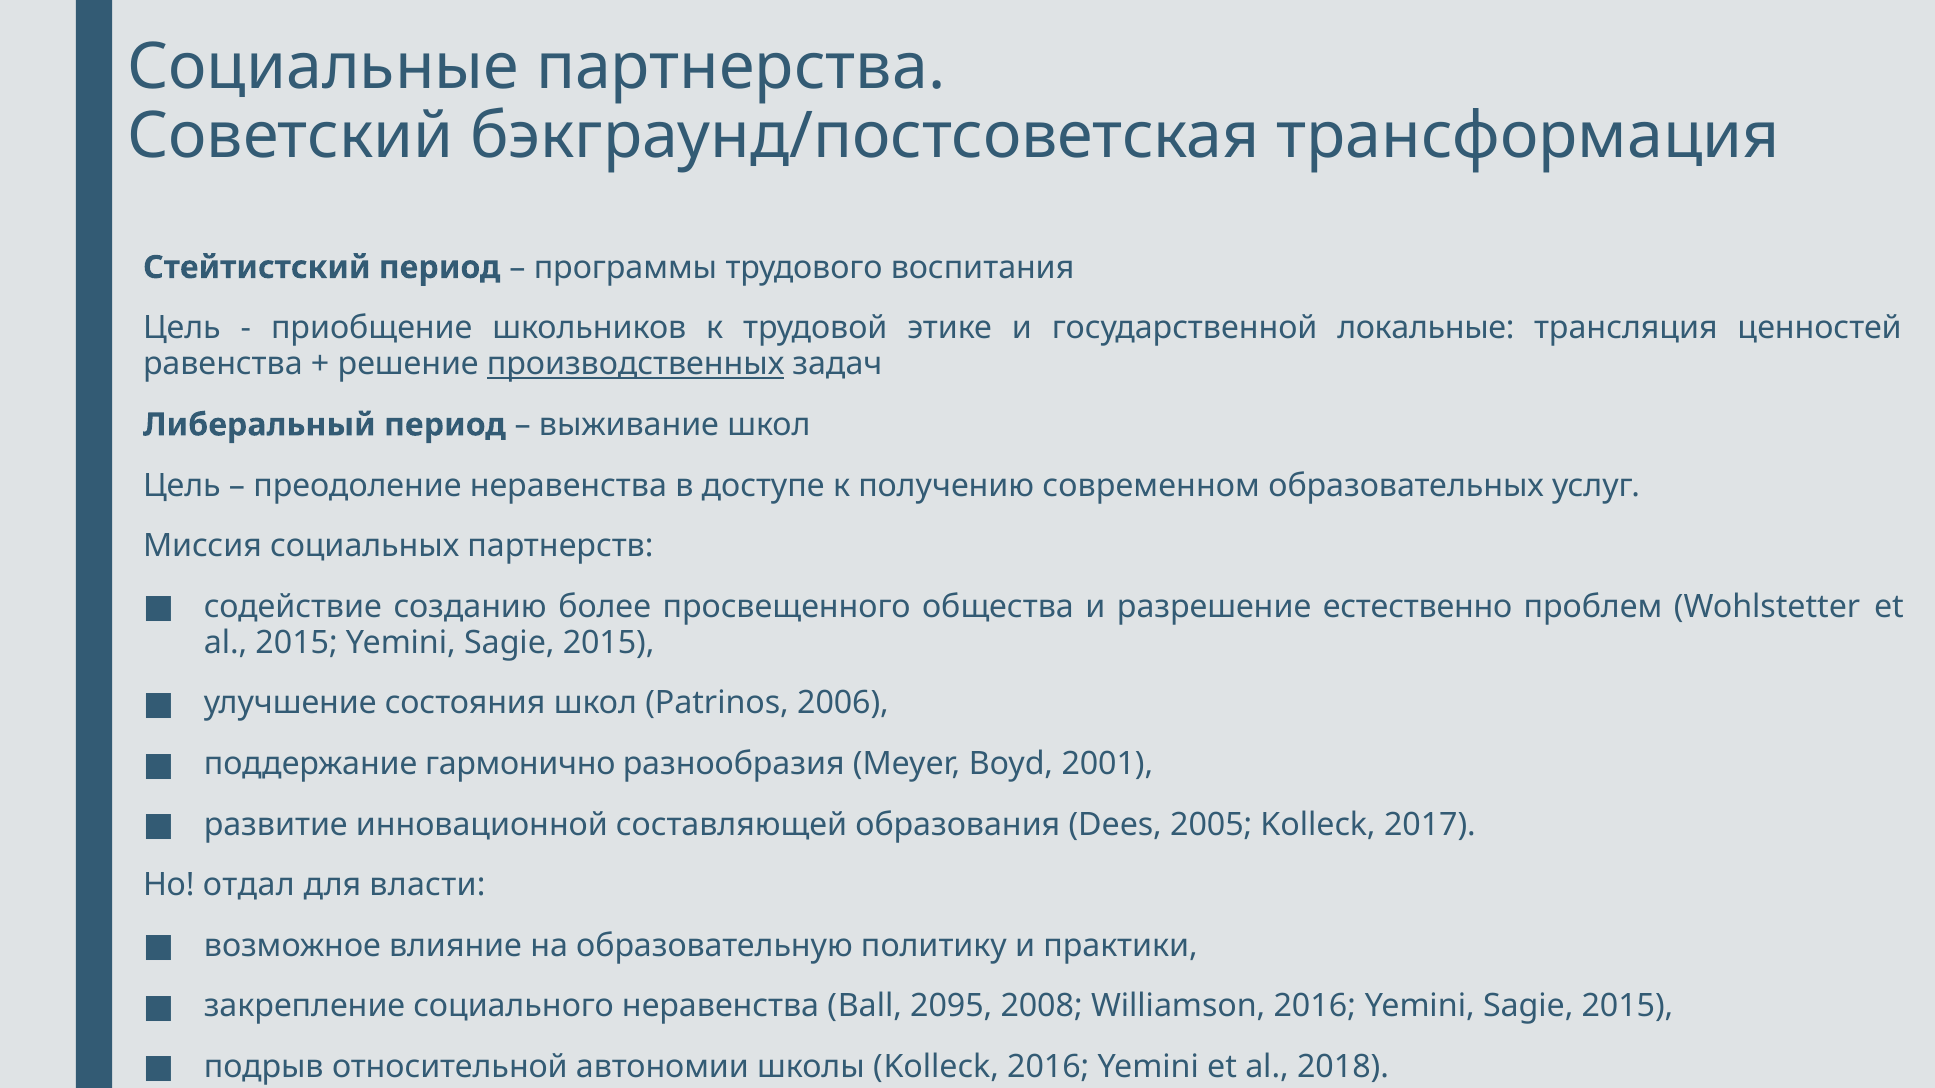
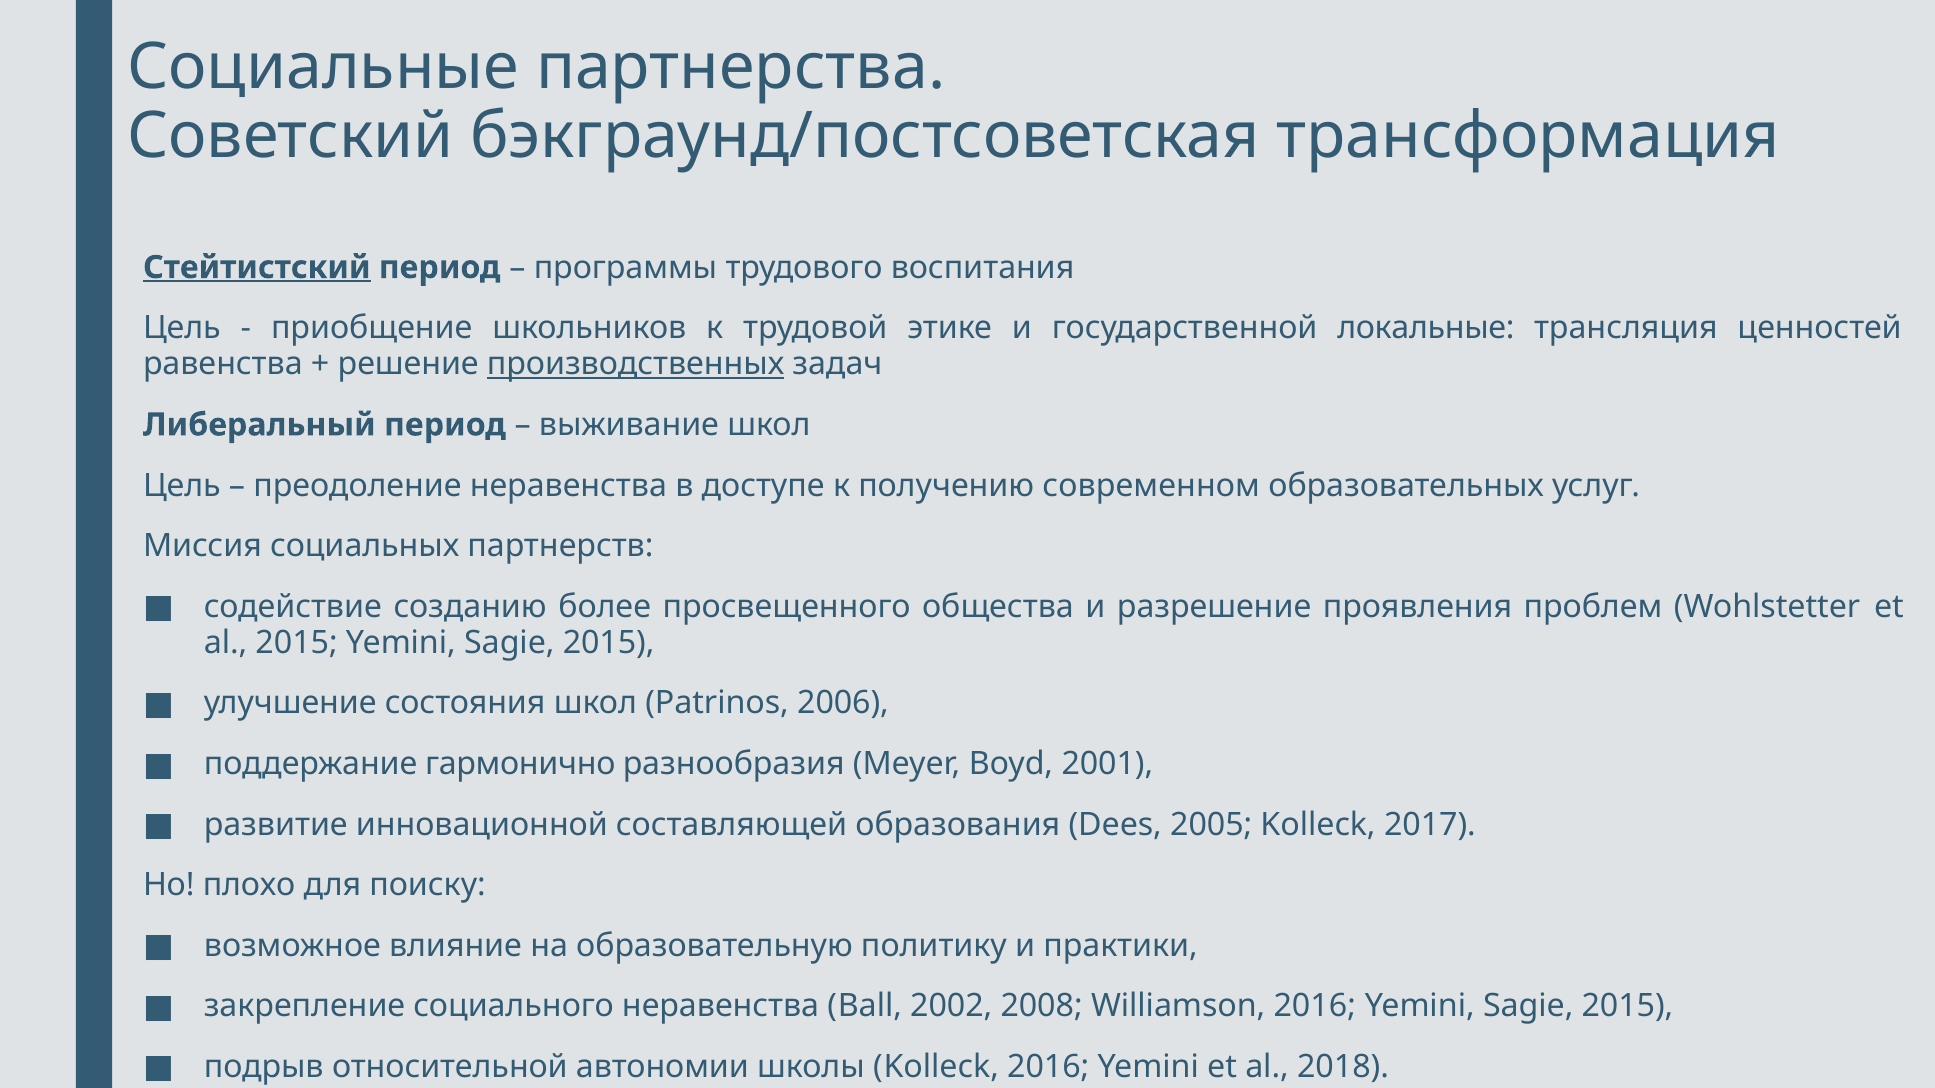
Стейтистский underline: none -> present (257, 268)
естественно: естественно -> проявления (1418, 607)
отдал: отдал -> плохо (249, 885)
власти: власти -> поиску (428, 885)
2095: 2095 -> 2002 (951, 1006)
